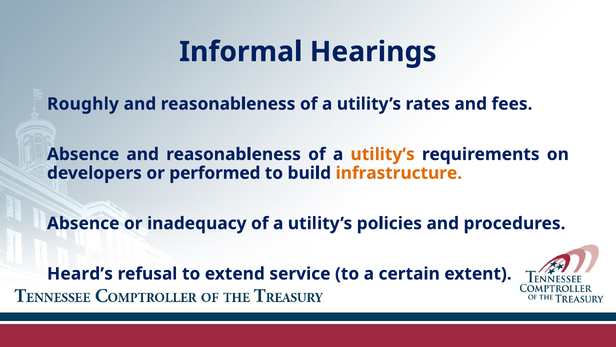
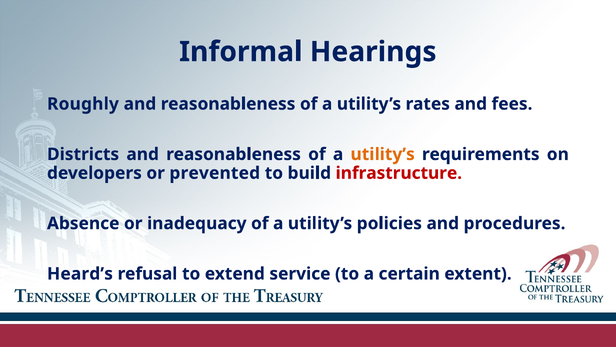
Absence: Absence -> Districts (83, 154)
performed: performed -> prevented (215, 173)
infrastructure colour: orange -> red (399, 173)
